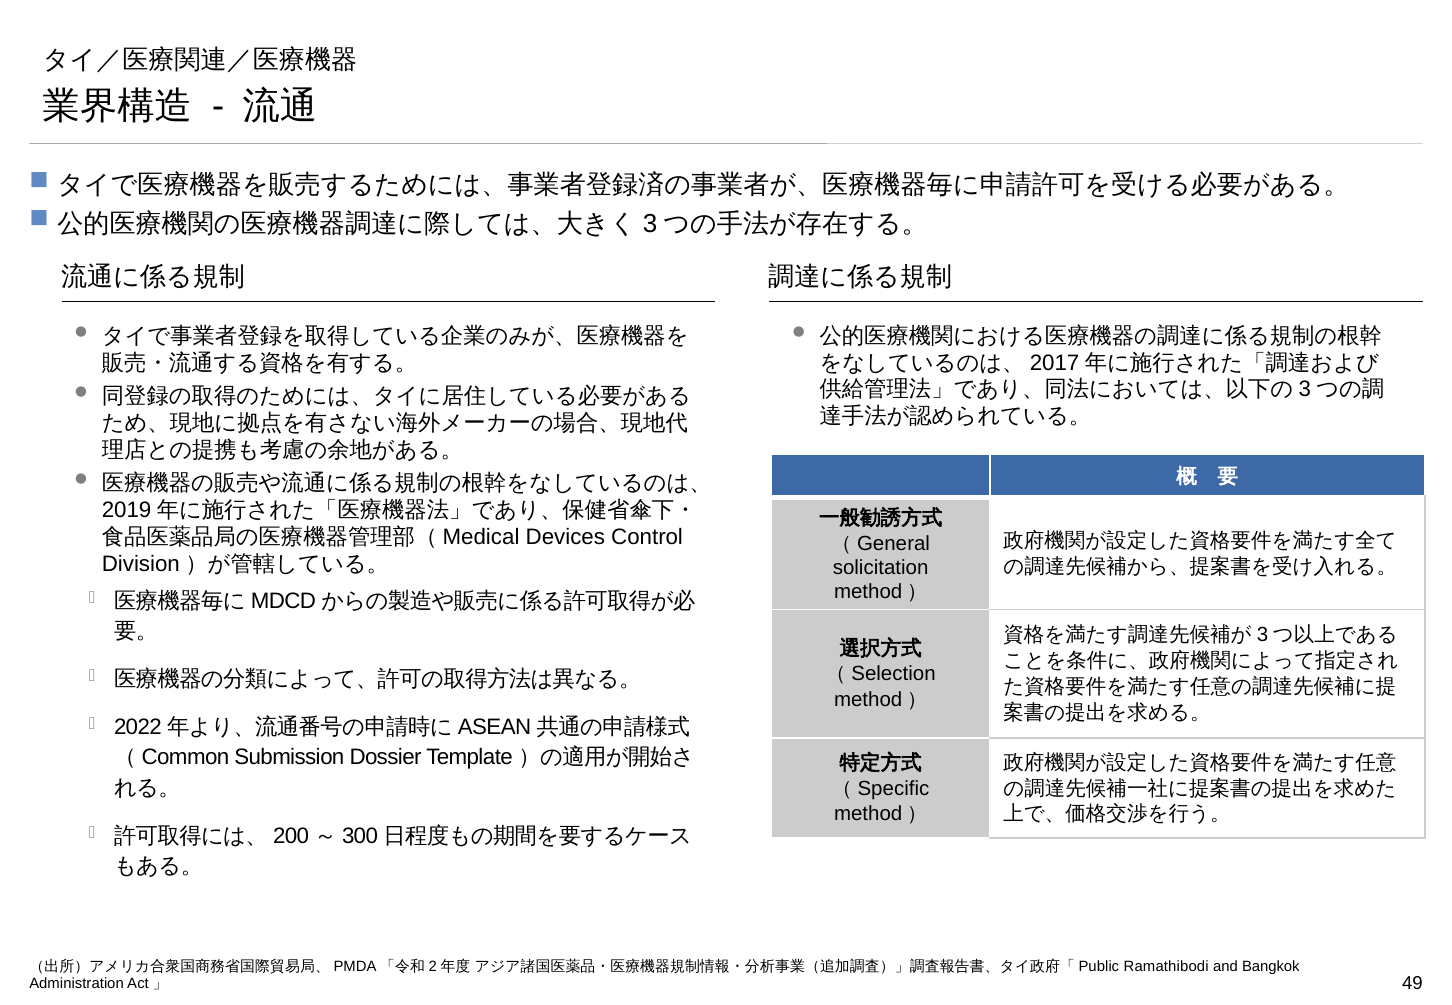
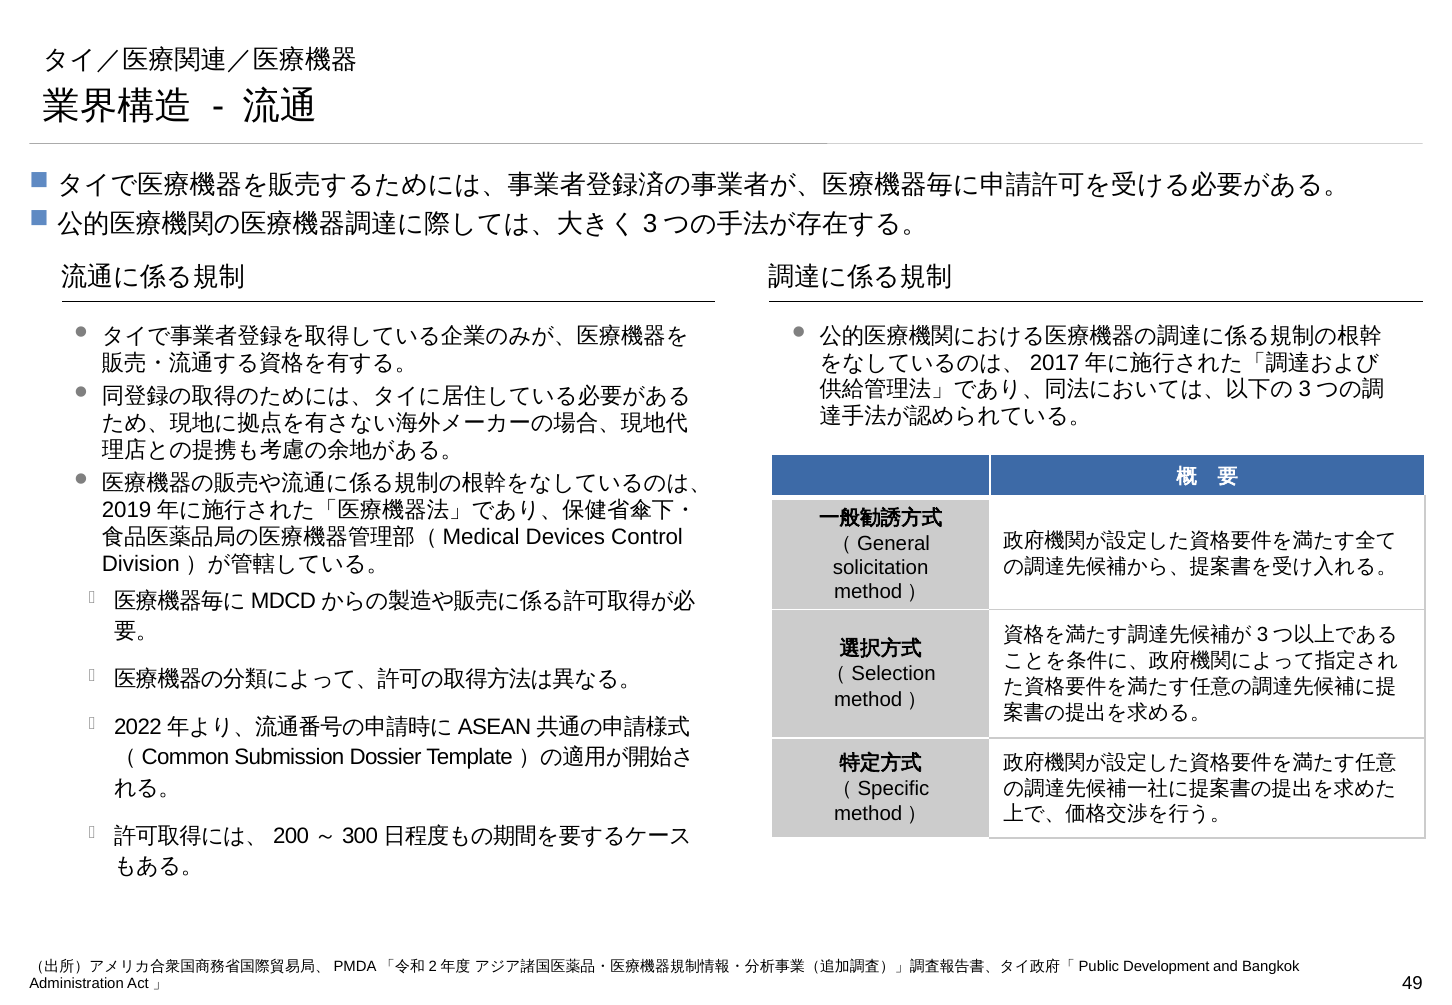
Ramathibodi: Ramathibodi -> Development (1166, 966)
